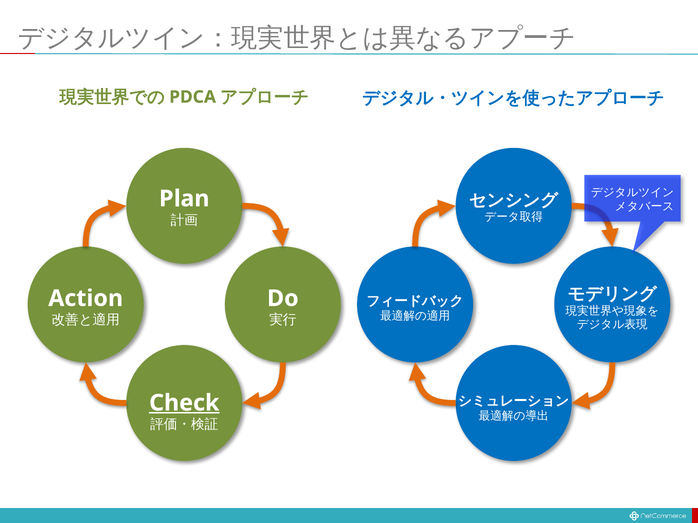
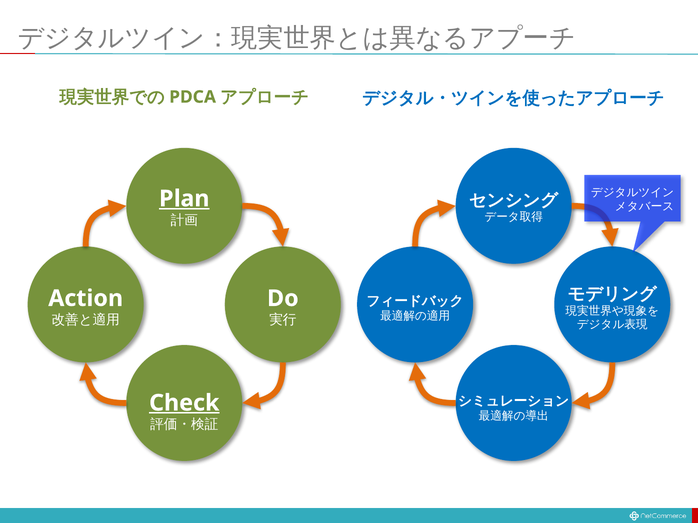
Plan underline: none -> present (184, 199)
